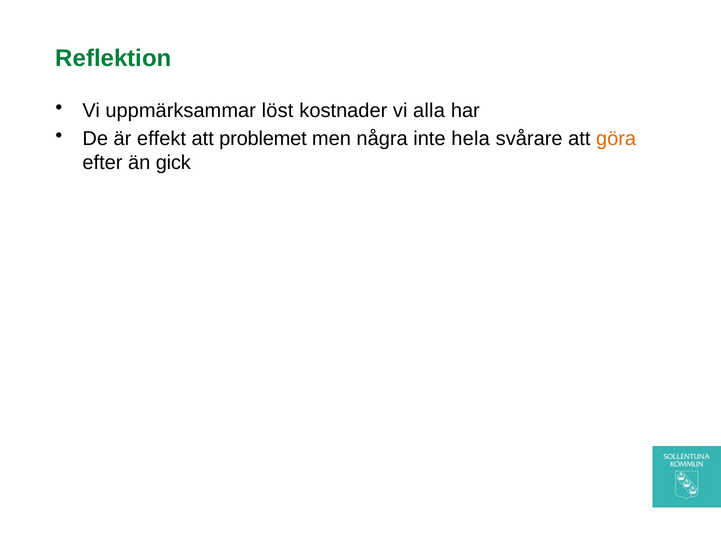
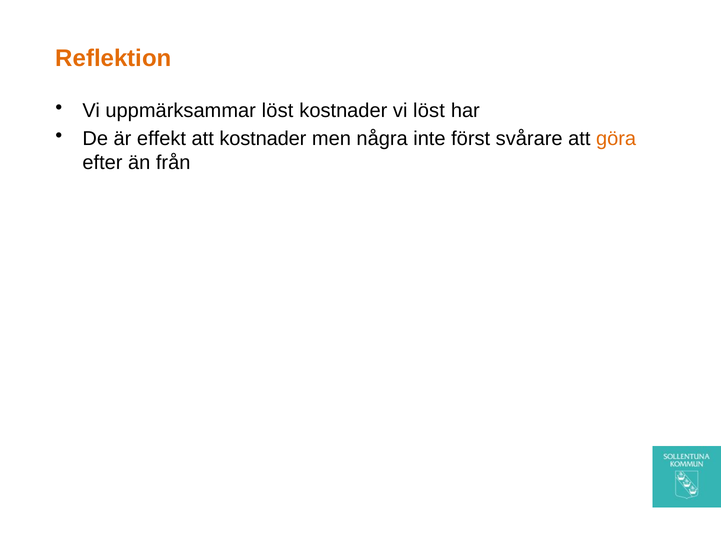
Reflektion colour: green -> orange (113, 58)
vi alla: alla -> löst (429, 111)
att problemet: problemet -> kostnader (263, 139)
hela: hela -> först (471, 139)
gick: gick -> från (173, 163)
